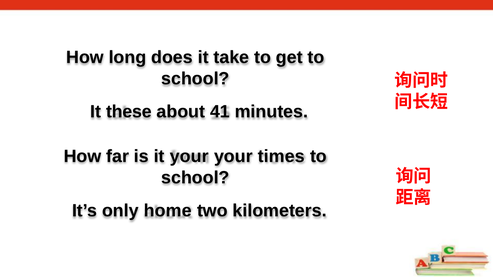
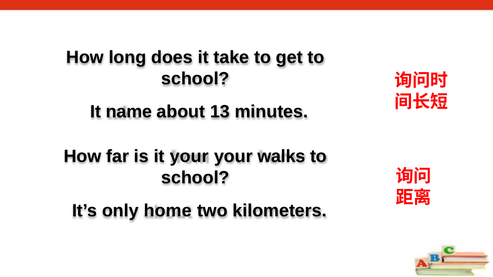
these: these -> name (129, 112)
41: 41 -> 13 (220, 112)
times: times -> walks (281, 156)
